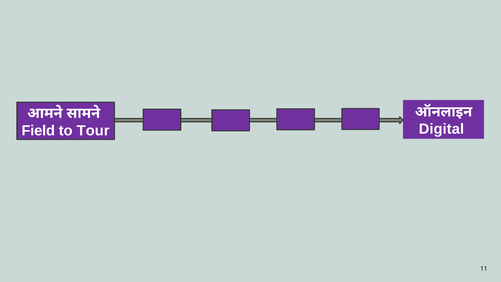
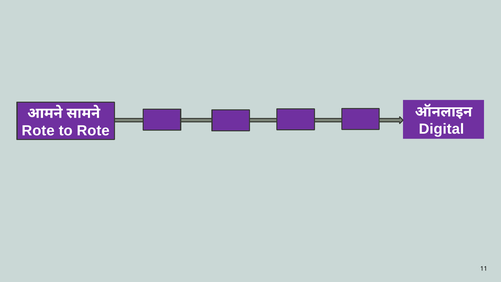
Field: Field -> Rote (38, 131)
to Tour: Tour -> Rote (93, 131)
